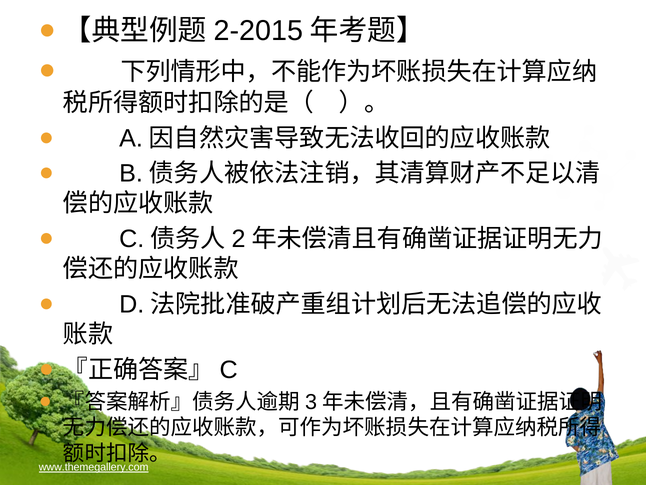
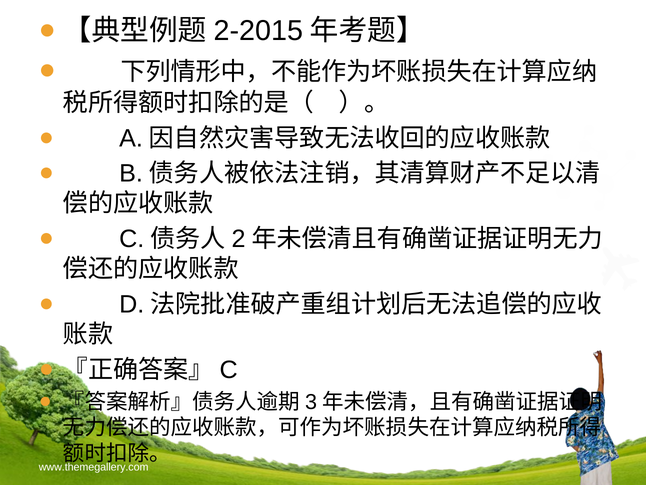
www.themegallery.com underline: present -> none (94, 467)
